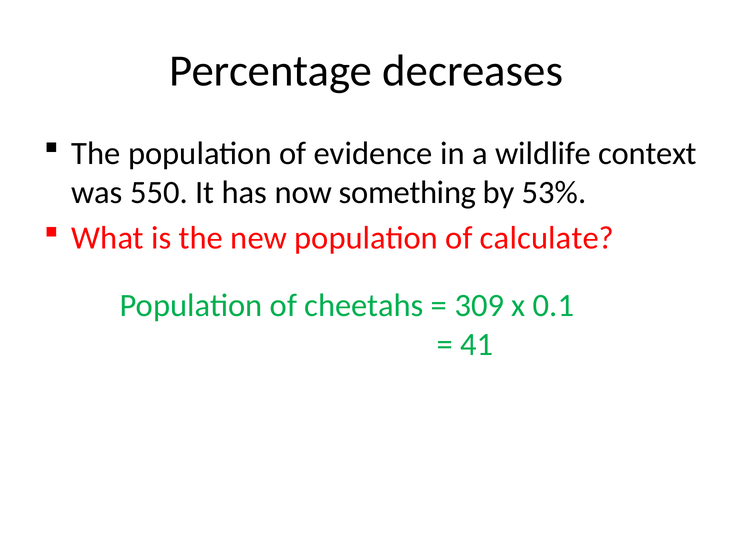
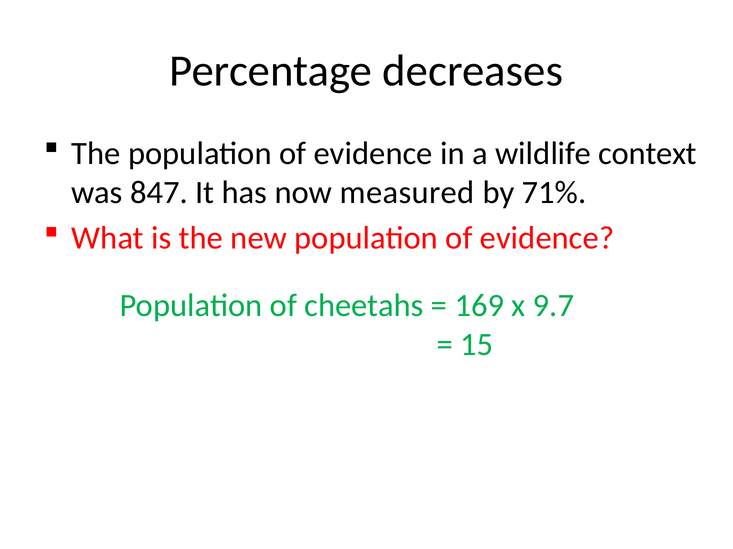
550: 550 -> 847 (159, 193)
something: something -> measured (407, 193)
53%: 53% -> 71% (554, 193)
new population of calculate: calculate -> evidence (547, 238)
309: 309 -> 169 (479, 306)
0.1: 0.1 -> 9.7 (553, 306)
41: 41 -> 15 (477, 345)
